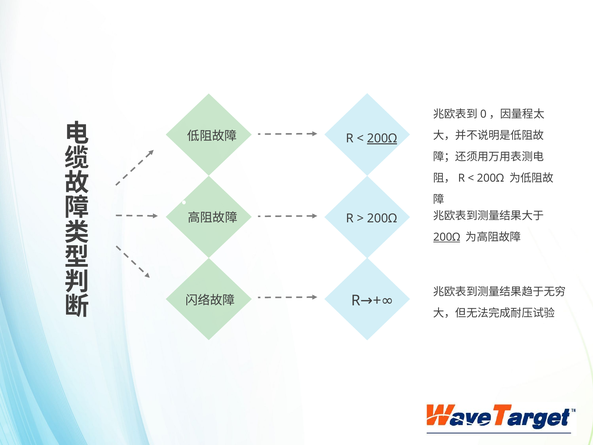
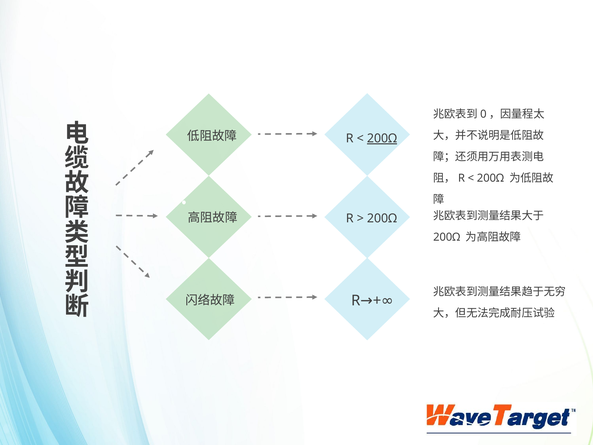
200Ω underline: present -> none (447, 237)
